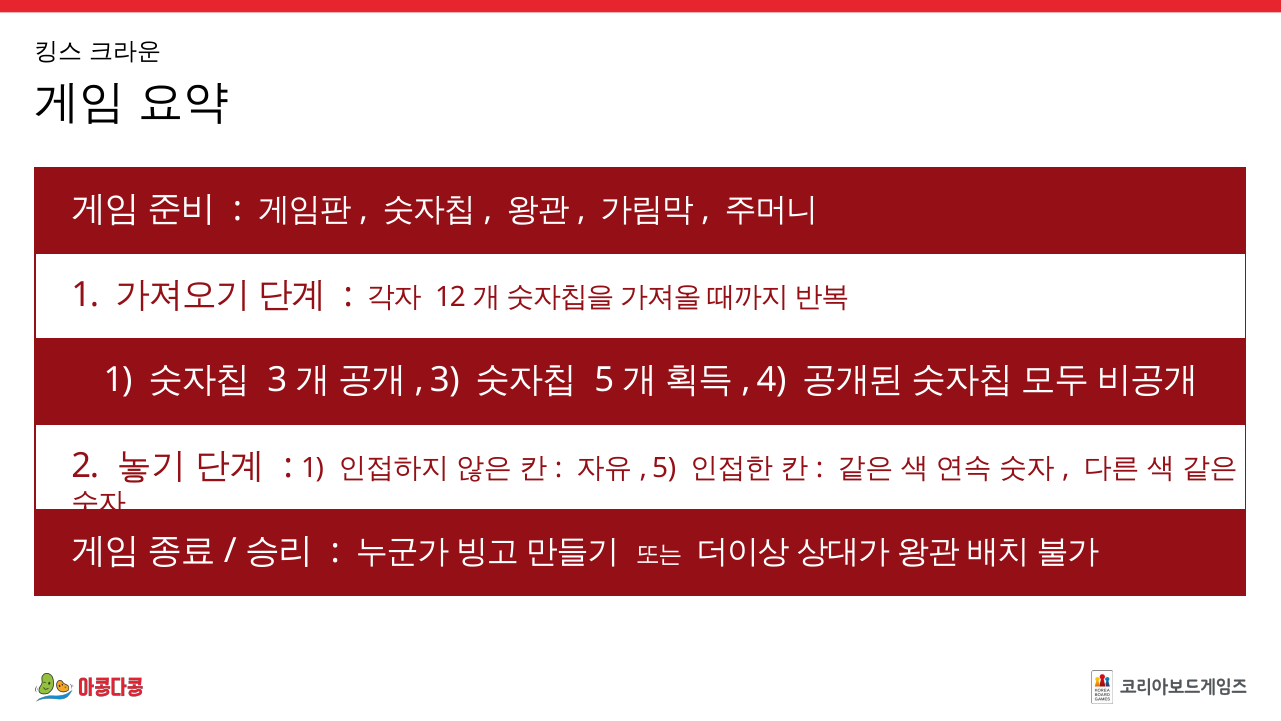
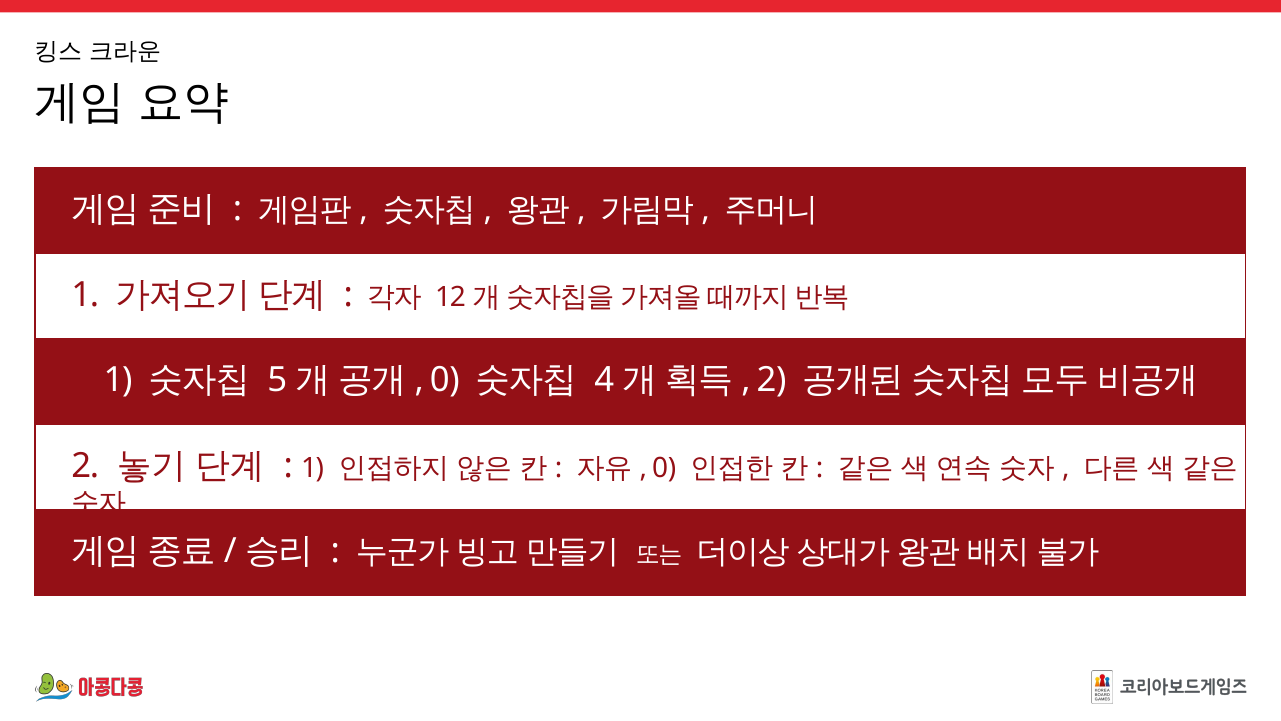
3: 3 -> 5 (277, 379)
3: 3 -> 0 (445, 379)
5: 5 -> 4 (604, 379)
4: 4 -> 2 (772, 379)
5: 5 -> 0 (664, 468)
